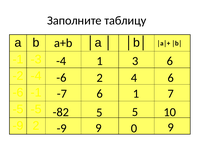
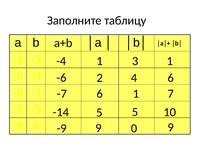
3 6: 6 -> 1 (170, 61)
-82: -82 -> -14 (61, 112)
-9 2: 2 -> 4 (36, 126)
